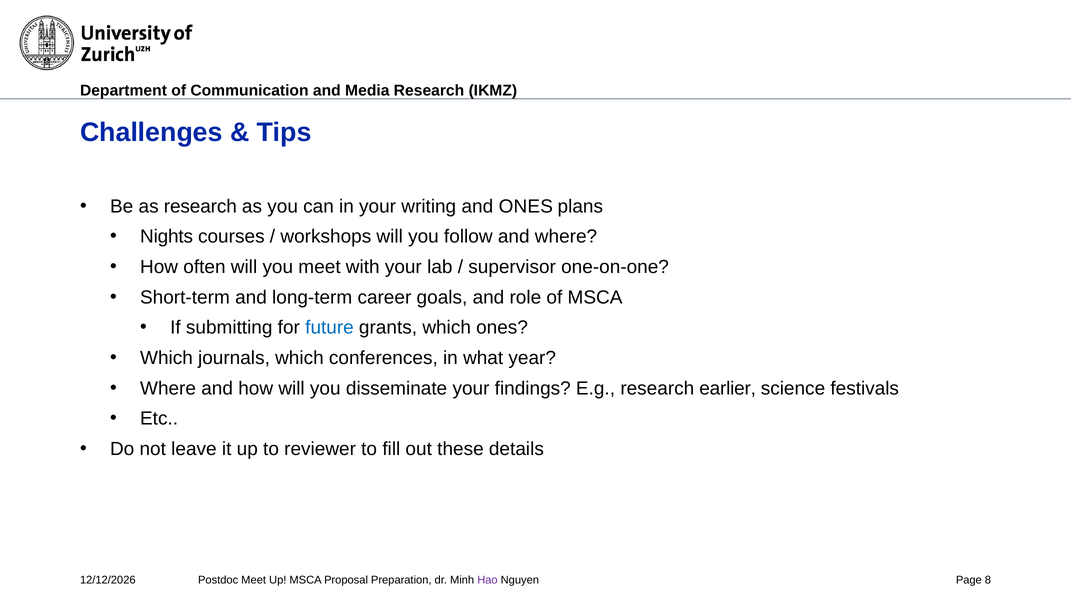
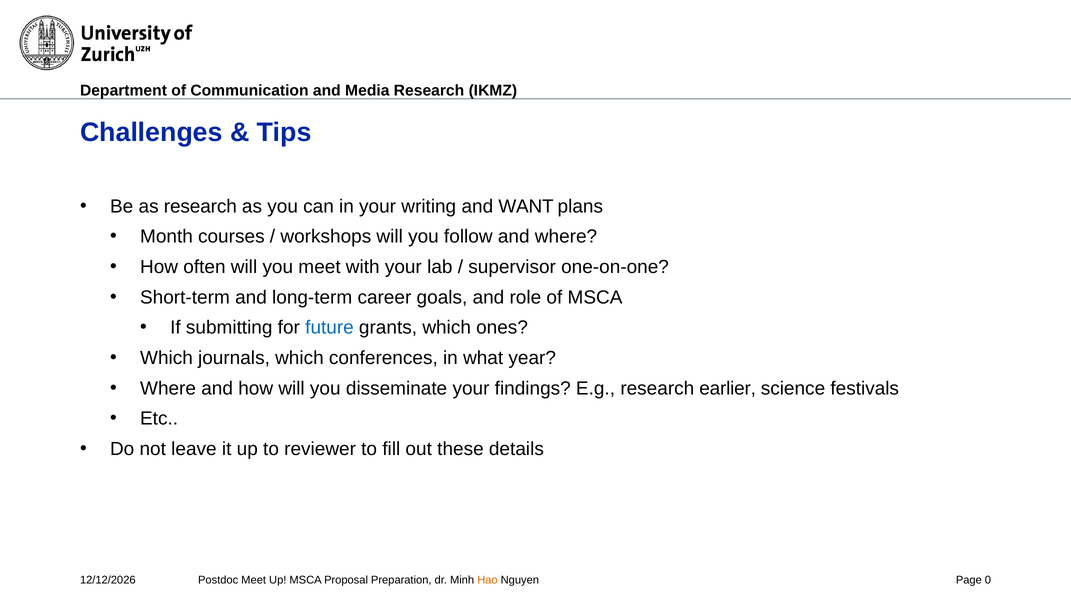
and ONES: ONES -> WANT (526, 206)
Nights: Nights -> Month (166, 237)
Hao colour: purple -> orange (487, 581)
8: 8 -> 0 (988, 581)
